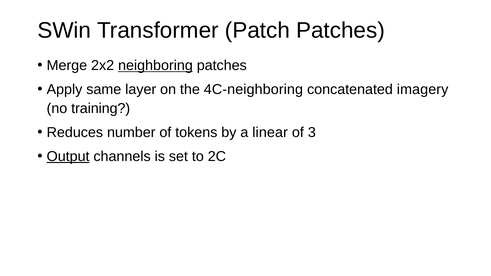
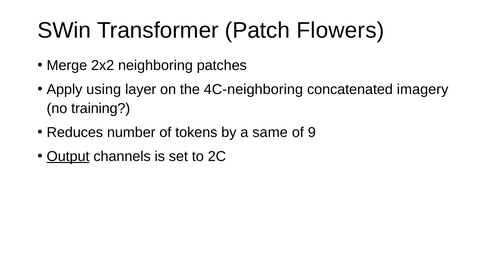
Patch Patches: Patches -> Flowers (340, 30)
neighboring underline: present -> none (155, 66)
same: same -> using (104, 90)
linear: linear -> same (270, 133)
3: 3 -> 9 (312, 133)
